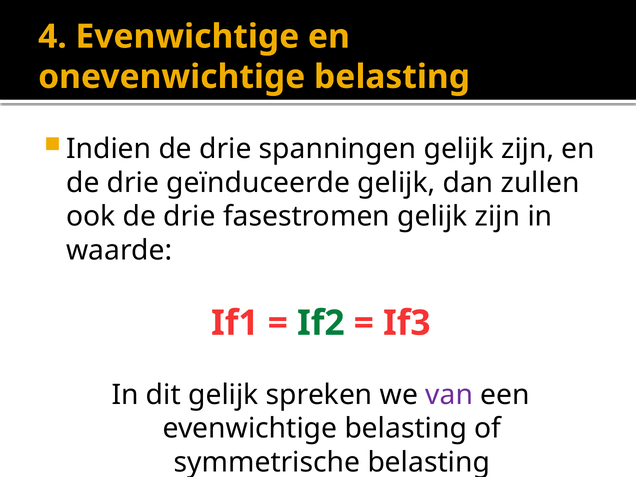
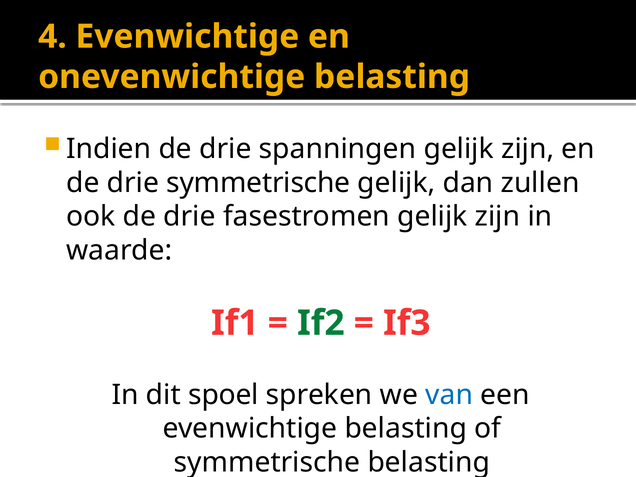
drie geïnduceerde: geïnduceerde -> symmetrische (258, 183)
dit gelijk: gelijk -> spoel (223, 395)
van colour: purple -> blue (449, 395)
